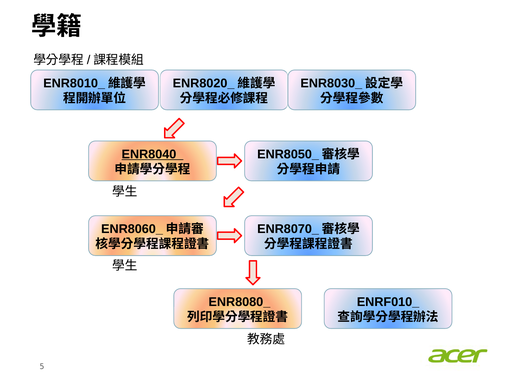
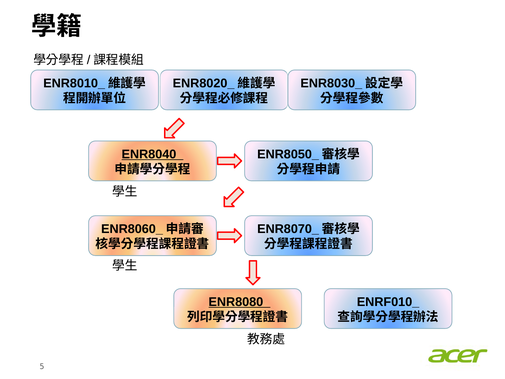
ENR8080_ underline: none -> present (239, 302)
